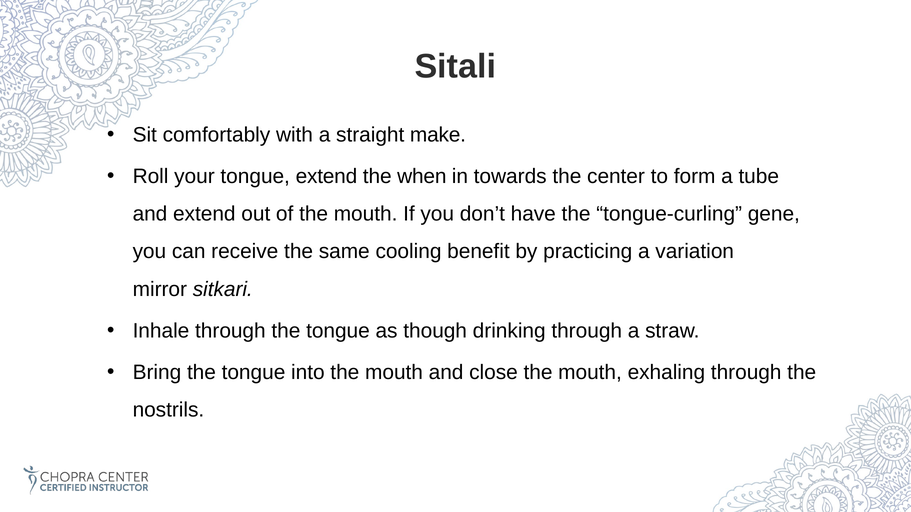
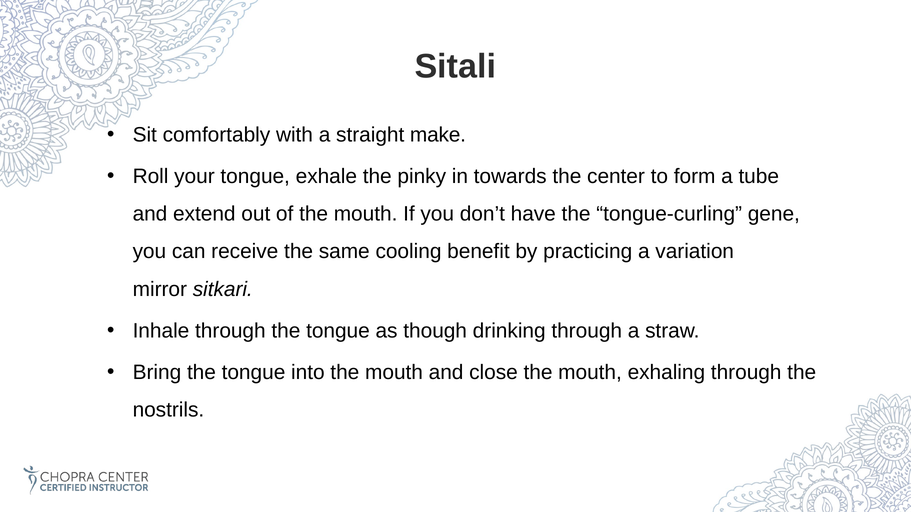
tongue extend: extend -> exhale (326, 177)
when: when -> pinky (422, 177)
